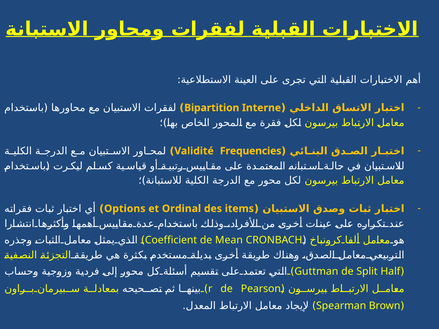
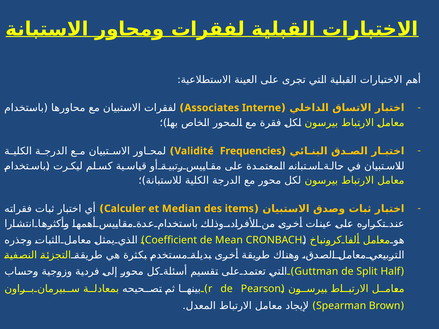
Bipartition: Bipartition -> Associates (212, 108)
Options: Options -> Calculer (125, 209)
Ordinal: Ordinal -> Median (182, 209)
